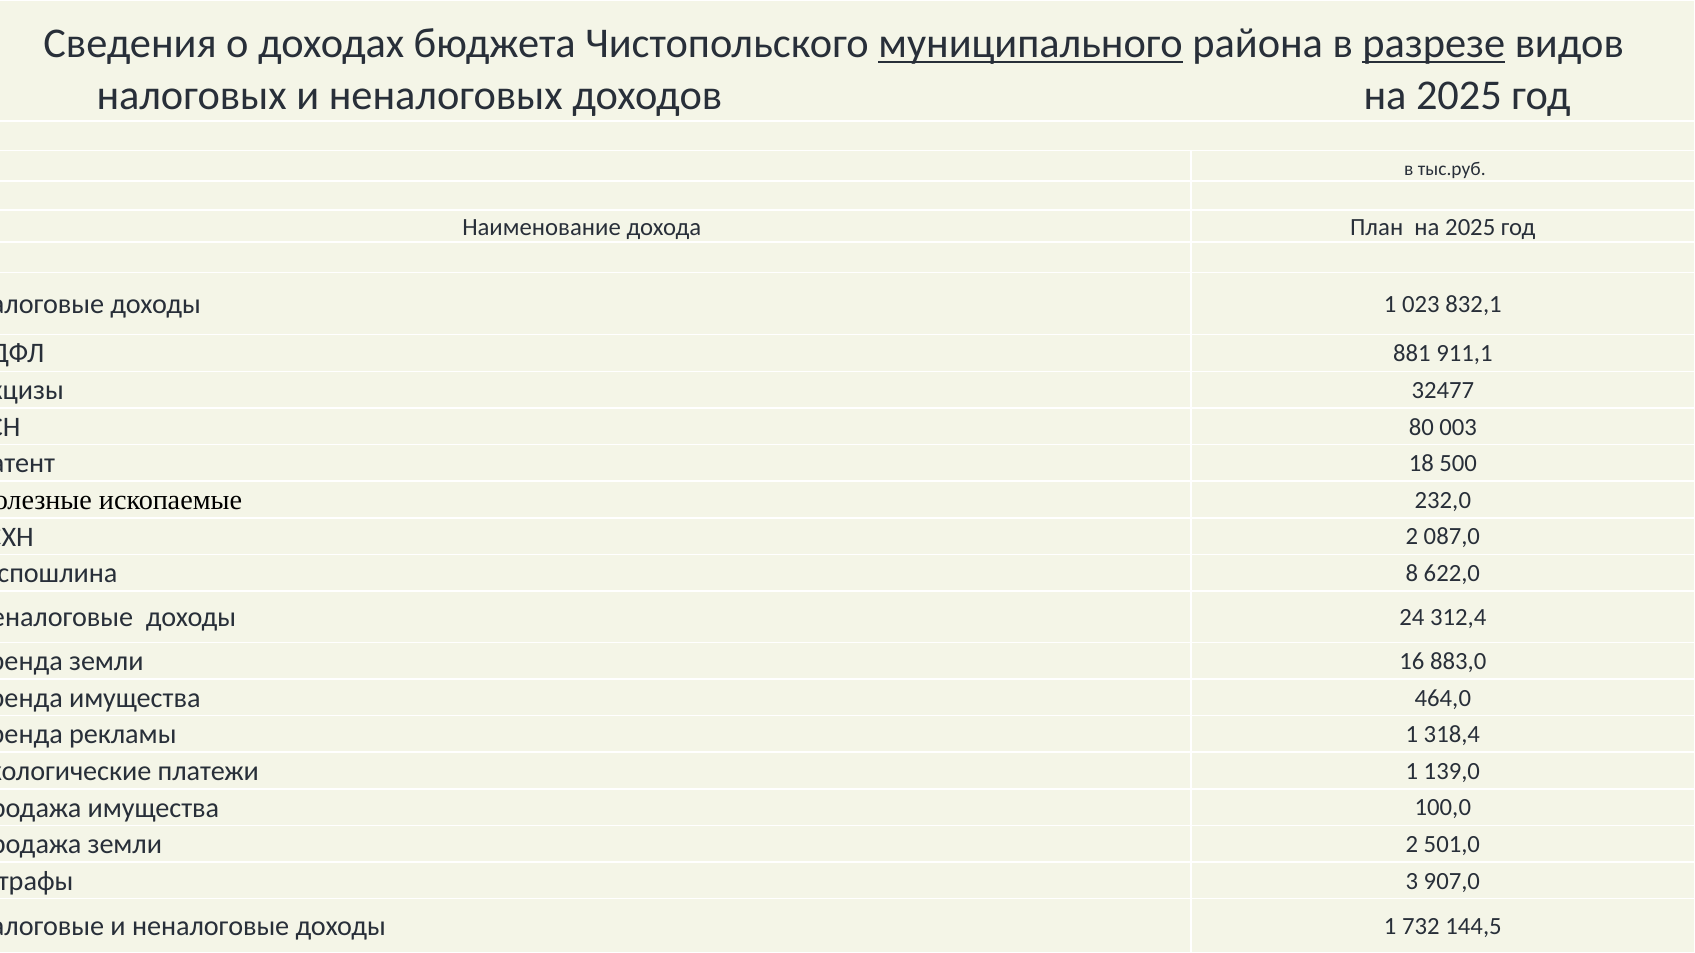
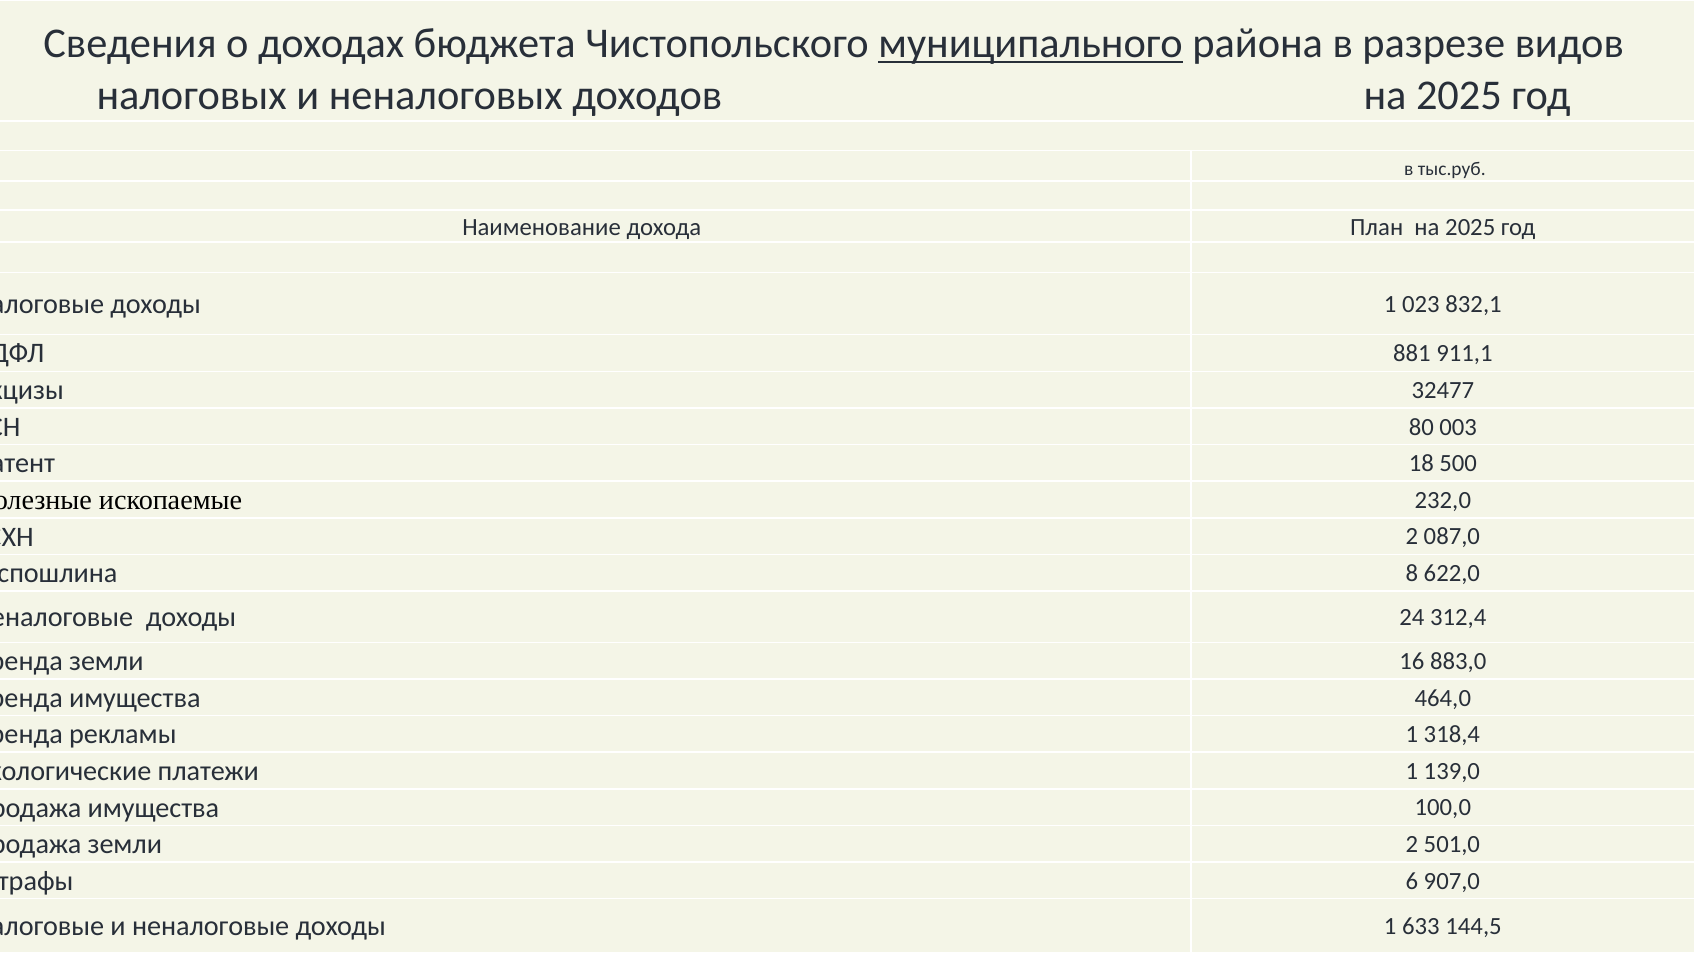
разрезе underline: present -> none (1434, 44)
3: 3 -> 6 (1412, 881)
732: 732 -> 633 (1421, 927)
